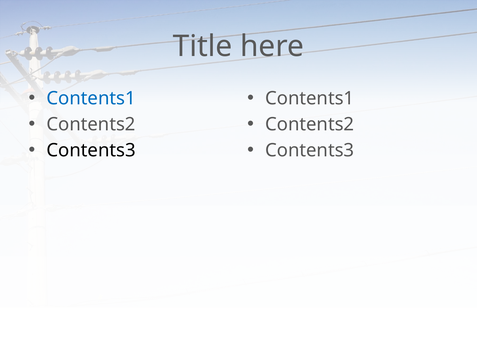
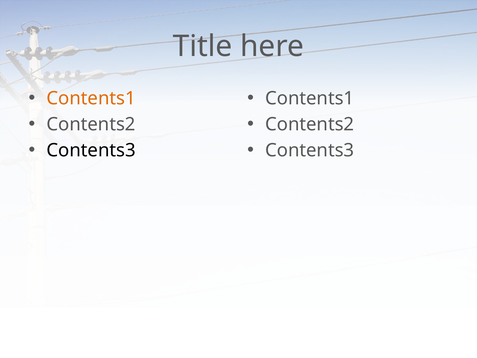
Contents1 colour: blue -> orange (91, 98)
